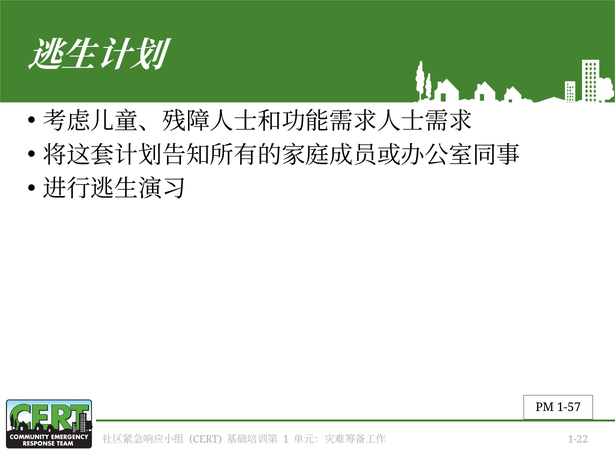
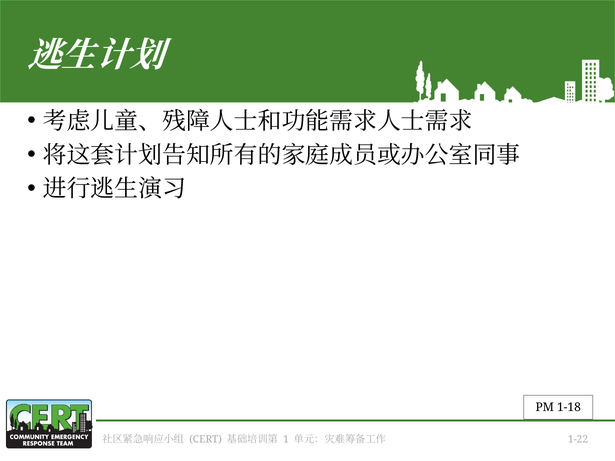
1-57: 1-57 -> 1-18 (569, 407)
